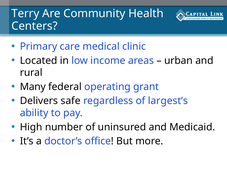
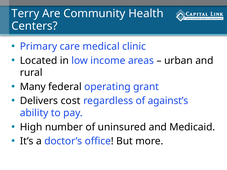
safe: safe -> cost (71, 101)
largest’s: largest’s -> against’s (168, 101)
